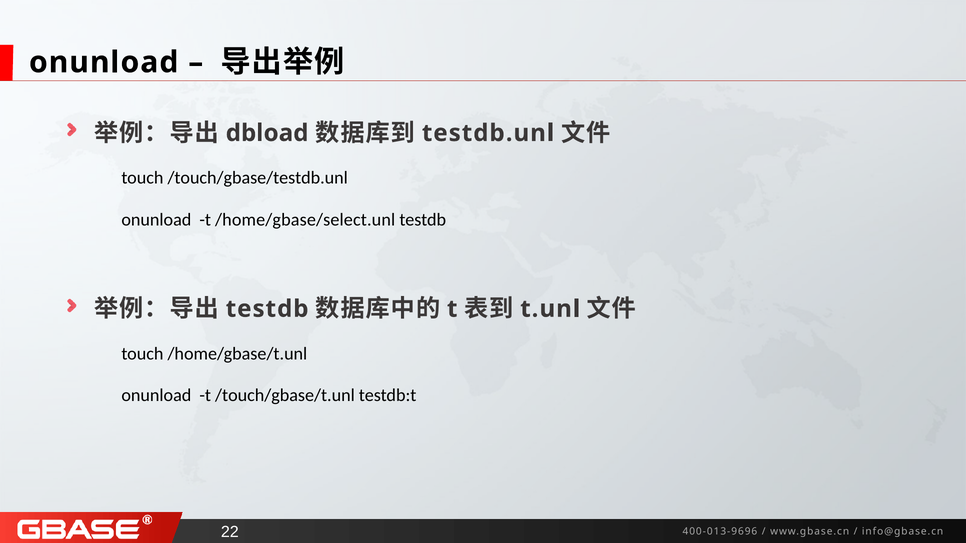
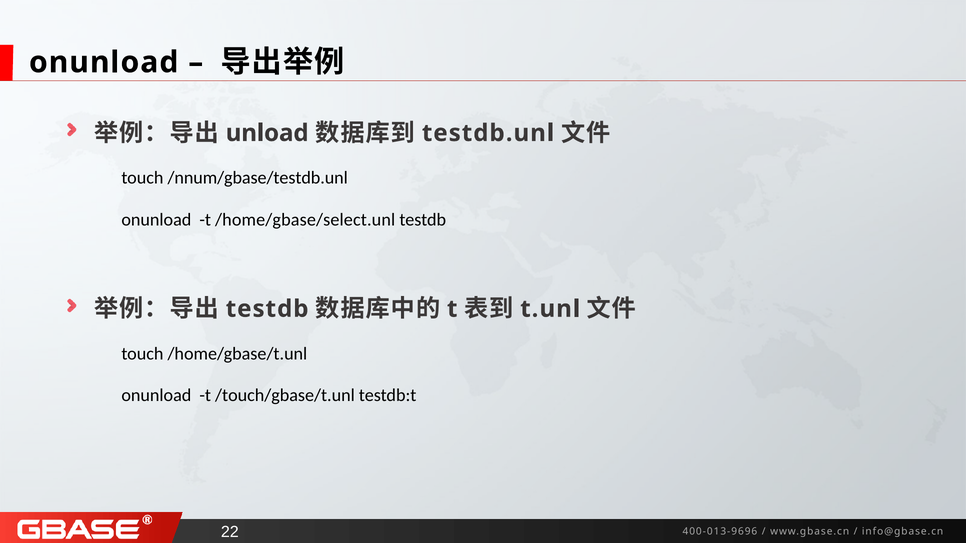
dbload: dbload -> unload (267, 133)
/touch/gbase/testdb.unl: /touch/gbase/testdb.unl -> /nnum/gbase/testdb.unl (258, 178)
